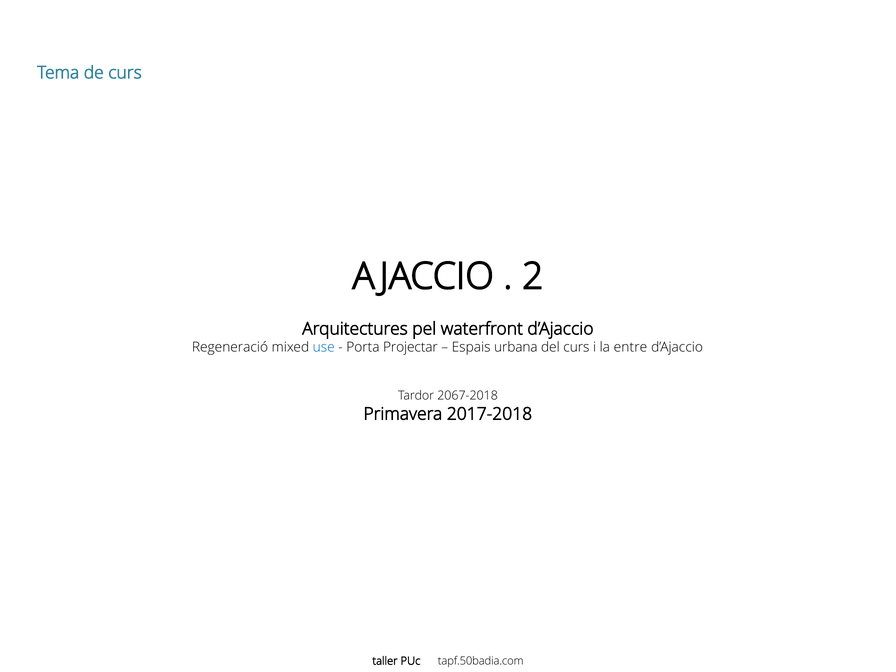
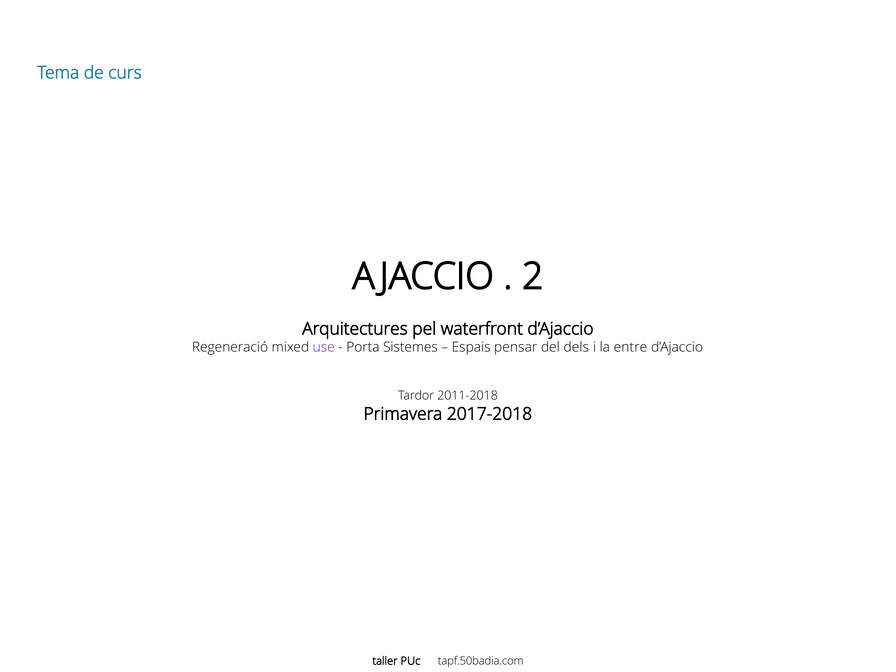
use colour: blue -> purple (324, 347)
Projectar: Projectar -> Sistemes (410, 347)
urbana: urbana -> pensar (516, 347)
del curs: curs -> dels (576, 347)
2067-2018: 2067-2018 -> 2011-2018 (468, 396)
